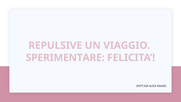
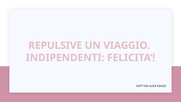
SPERIMENTARE: SPERIMENTARE -> INDIPENDENTI (65, 58)
